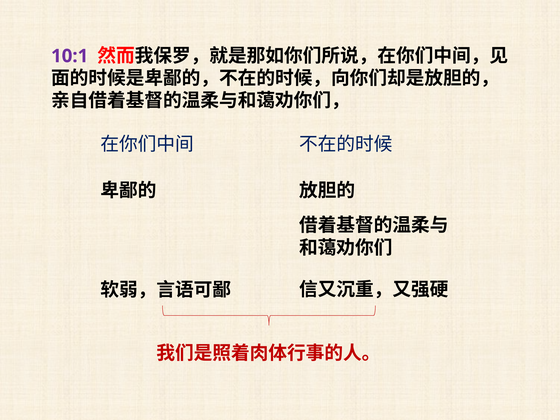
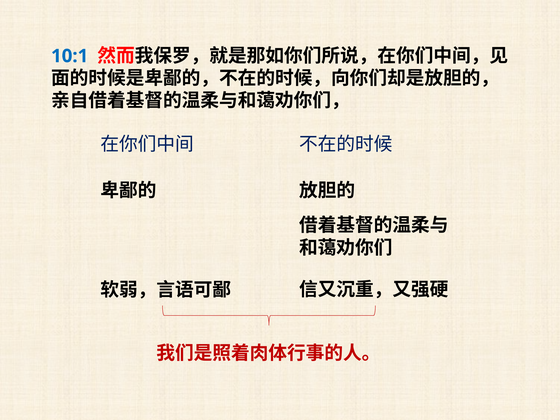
10:1 colour: purple -> blue (70, 56)
